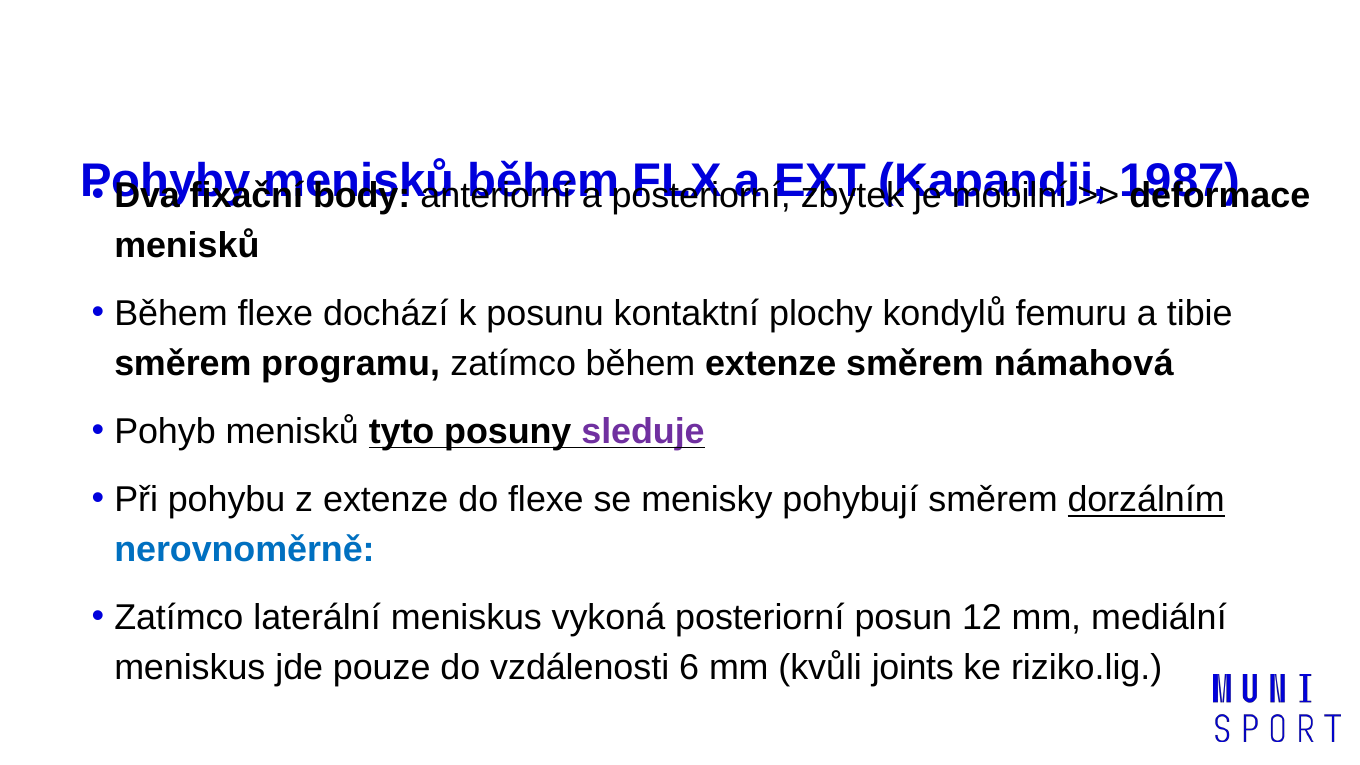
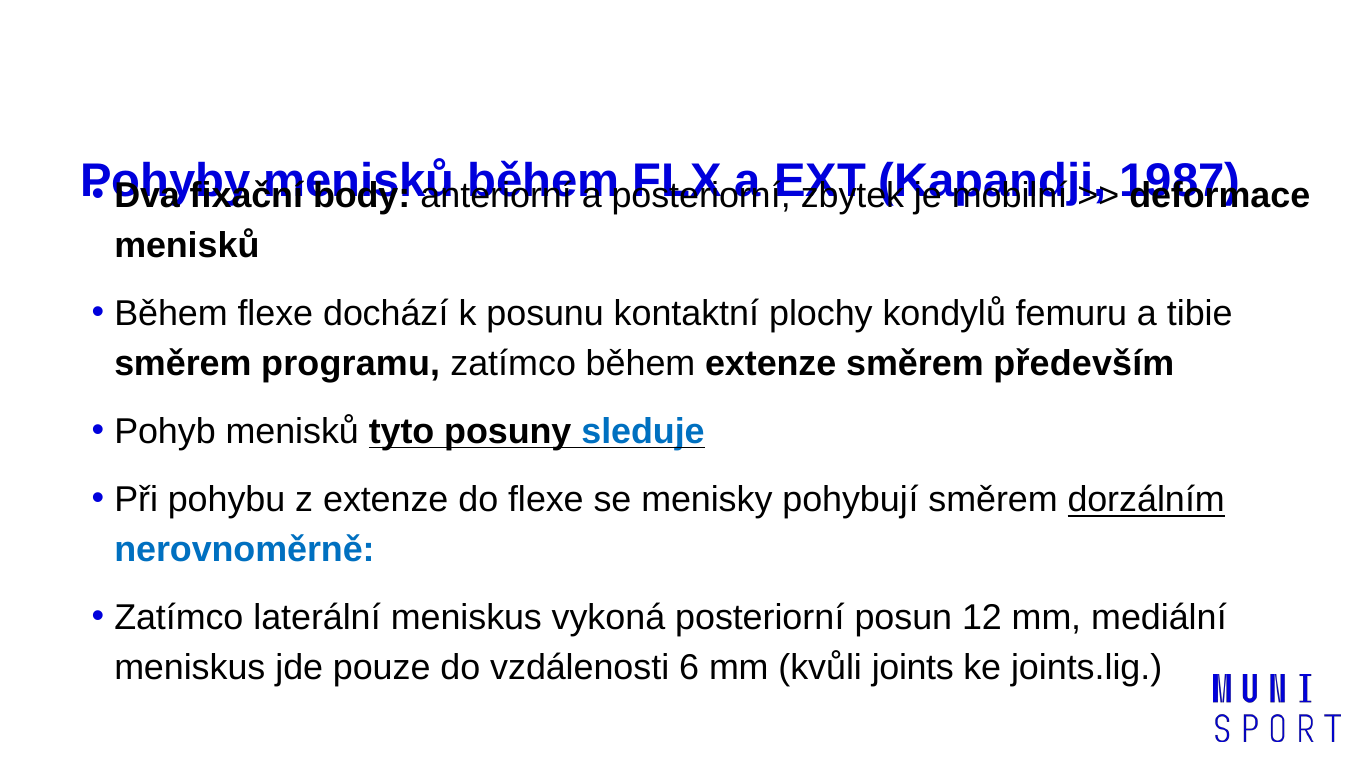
námahová: námahová -> především (1084, 363)
sleduje colour: purple -> blue (643, 432)
riziko.lig: riziko.lig -> joints.lig (1087, 667)
